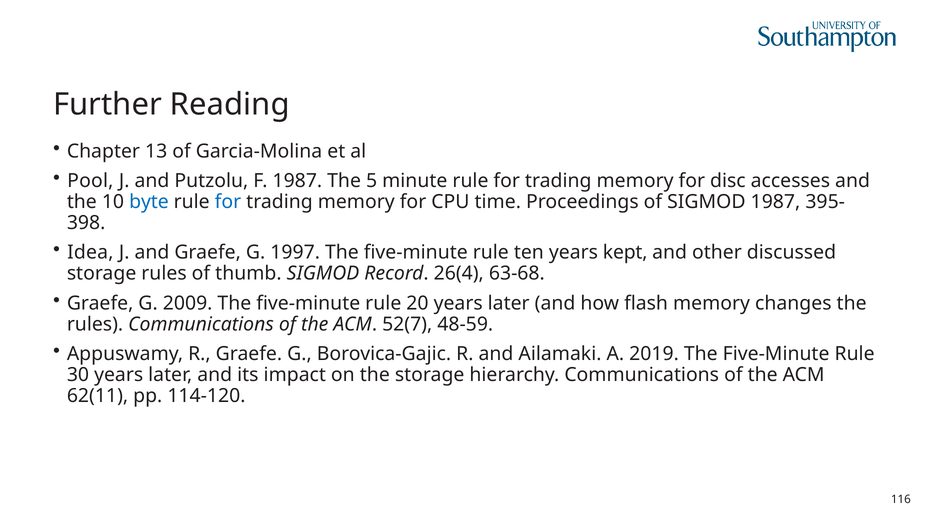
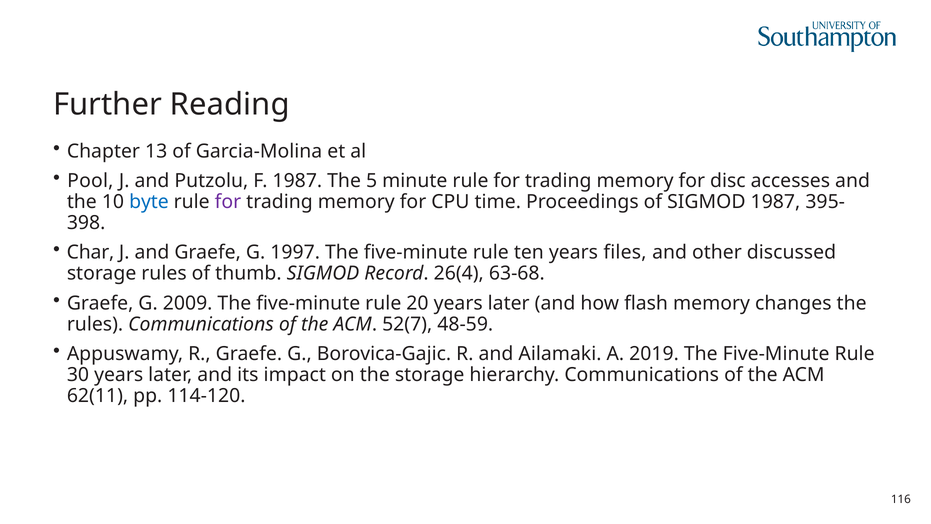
for colour: blue -> purple (228, 202)
Idea: Idea -> Char (90, 252)
kept: kept -> files (625, 252)
